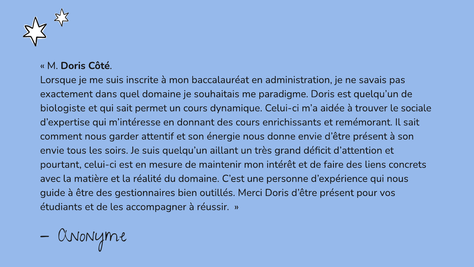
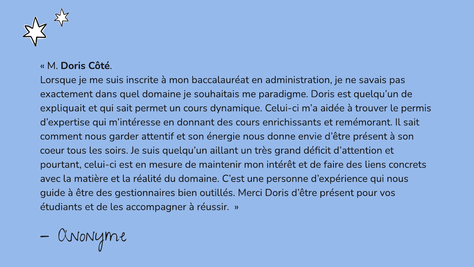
biologiste: biologiste -> expliquait (63, 108)
sociale: sociale -> permis (416, 108)
envie: envie -> coeur (52, 150)
